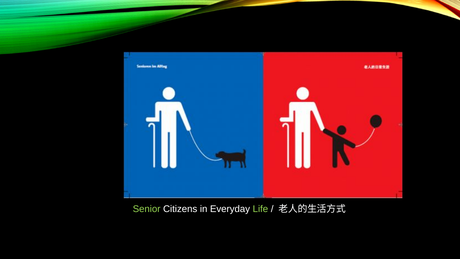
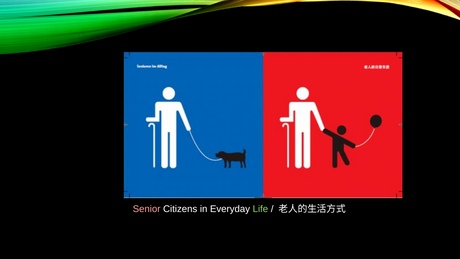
Senior colour: light green -> pink (147, 209)
